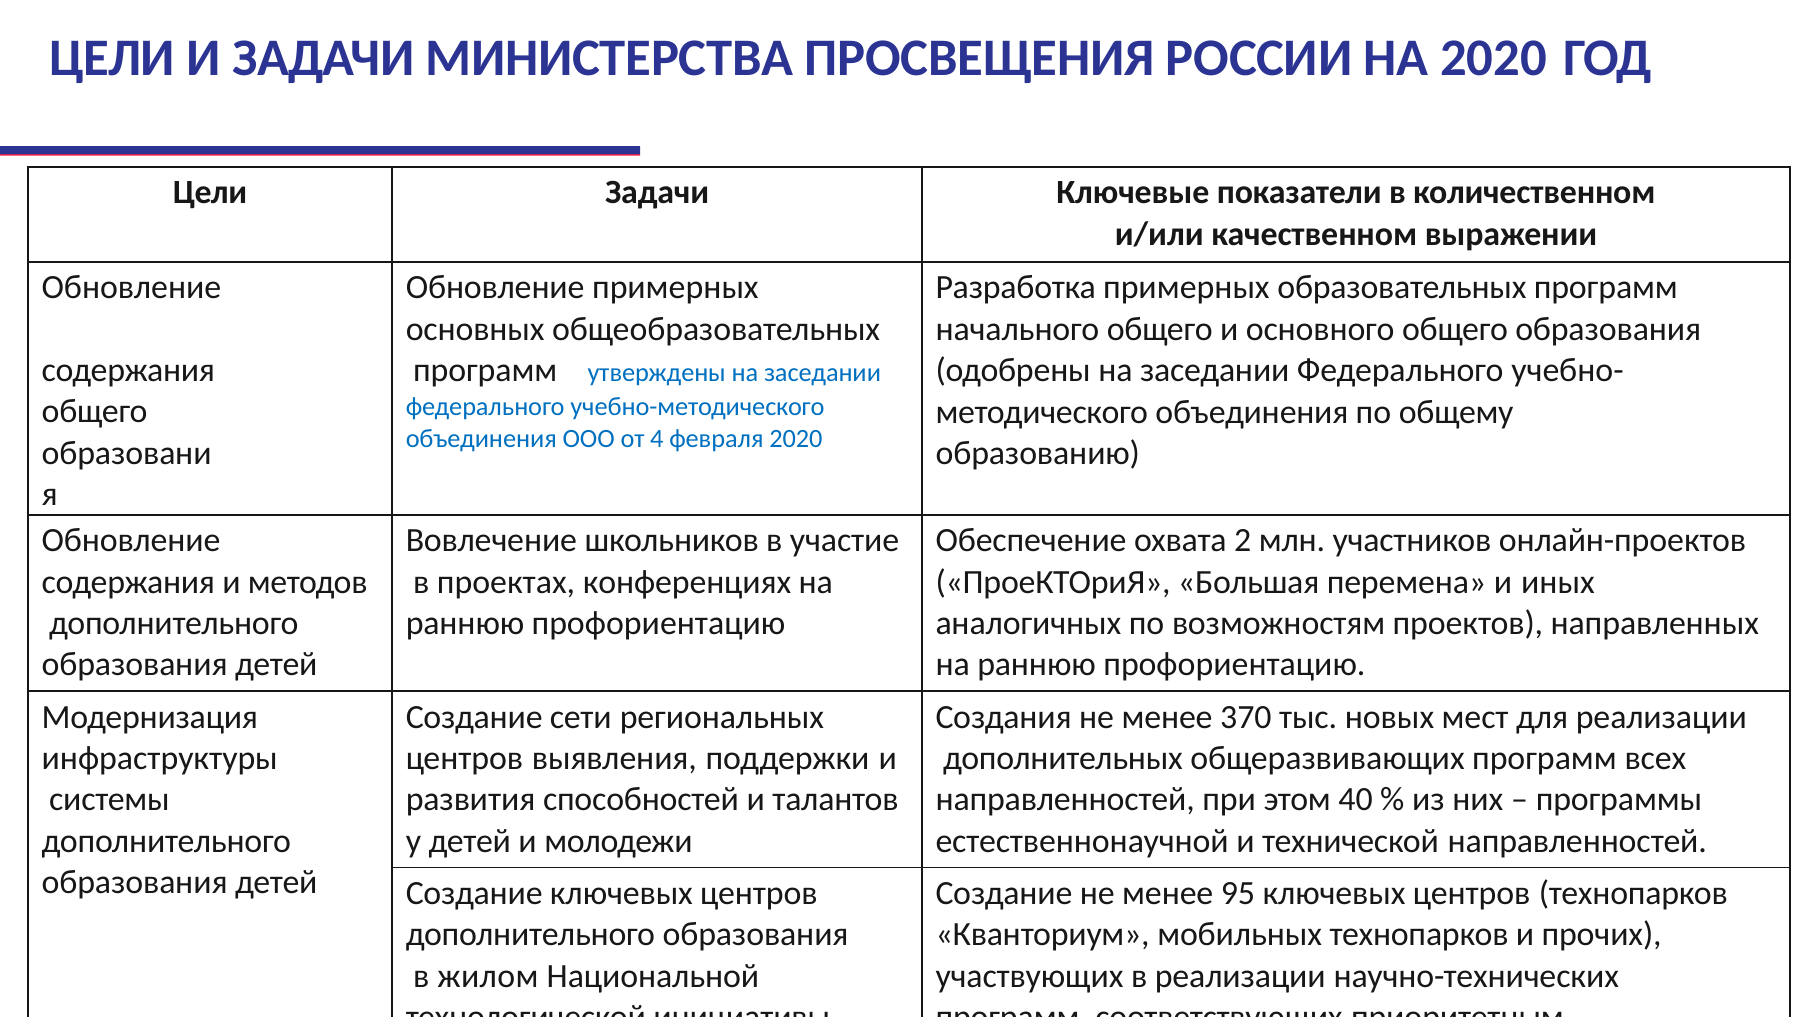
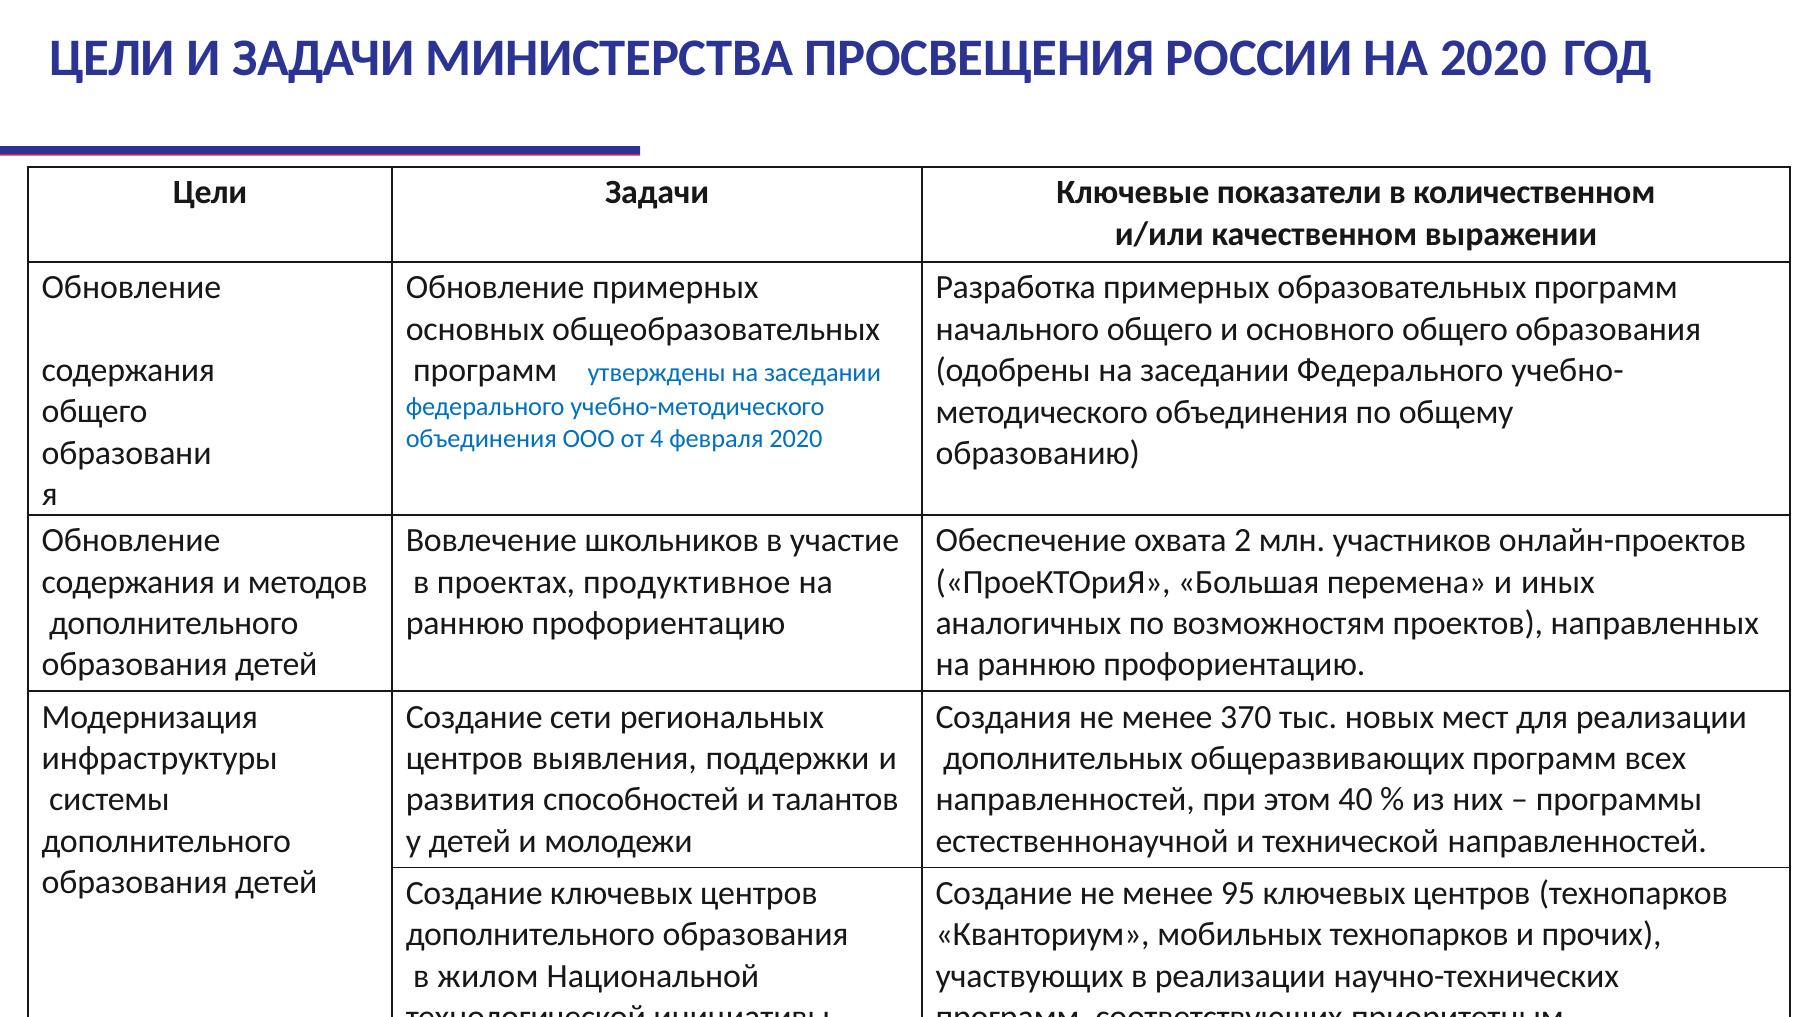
конференциях: конференциях -> продуктивное (687, 582)
